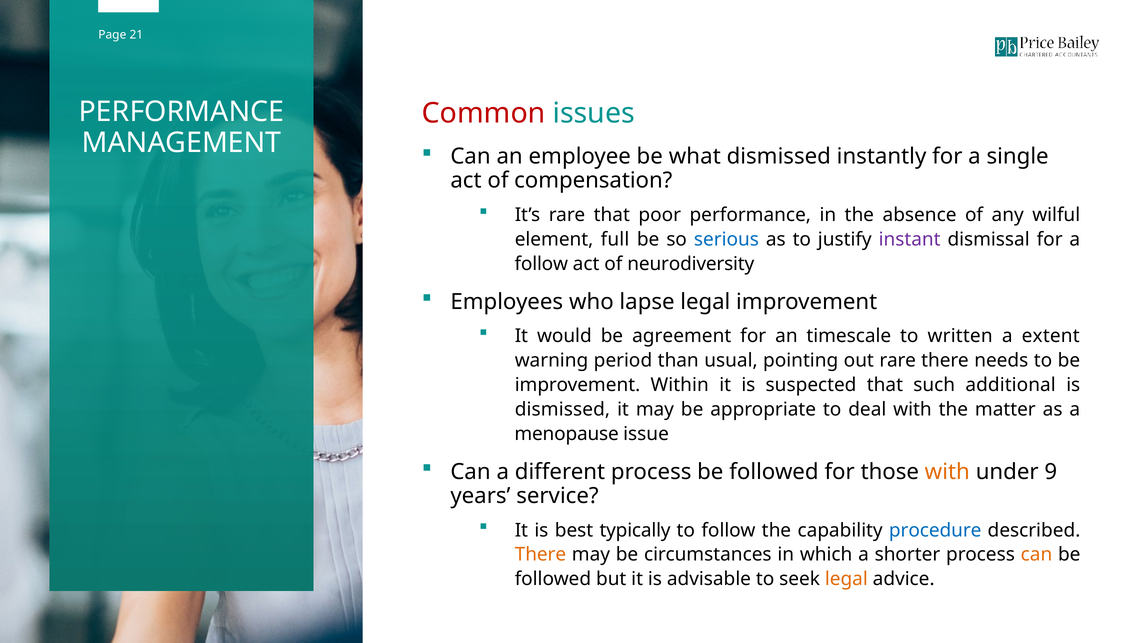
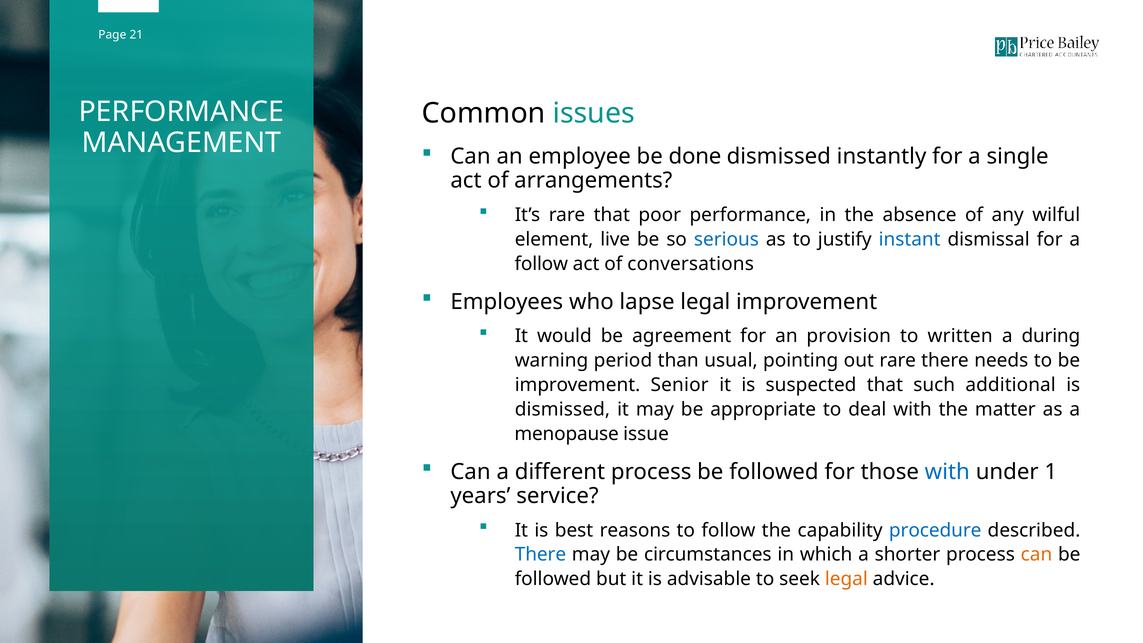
Common colour: red -> black (484, 113)
what: what -> done (695, 157)
compensation: compensation -> arrangements (593, 181)
full: full -> live (615, 239)
instant colour: purple -> blue (910, 239)
neurodiversity: neurodiversity -> conversations (691, 264)
timescale: timescale -> provision (849, 336)
extent: extent -> during (1051, 336)
Within: Within -> Senior (680, 385)
with colour: orange -> blue (947, 472)
9: 9 -> 1 (1051, 472)
typically: typically -> reasons (635, 530)
There colour: orange -> blue (540, 555)
